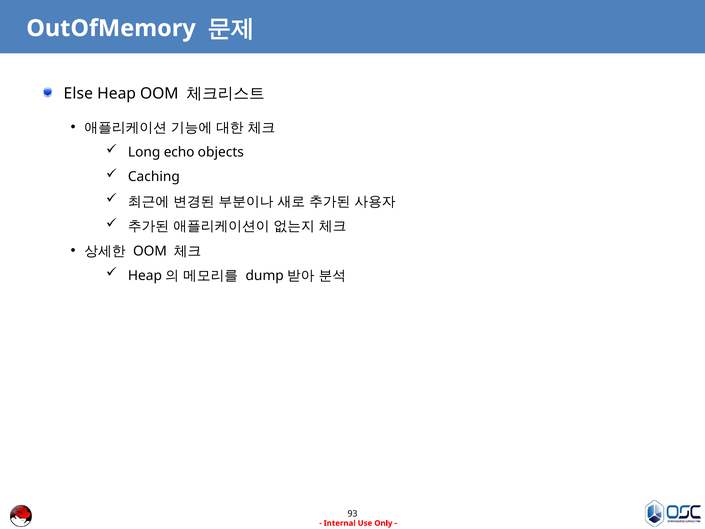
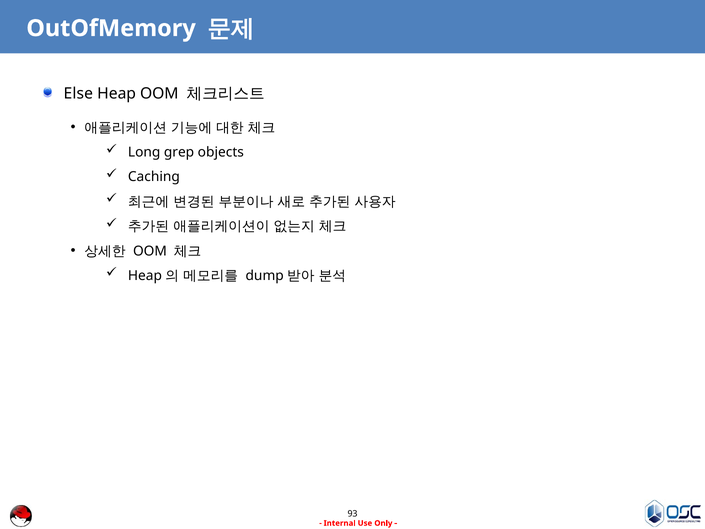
echo: echo -> grep (179, 152)
